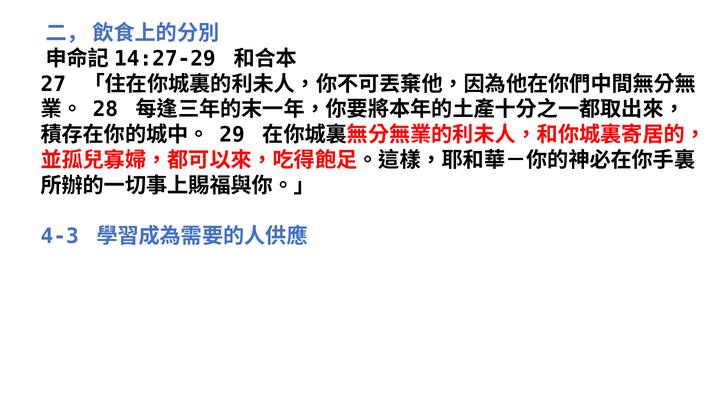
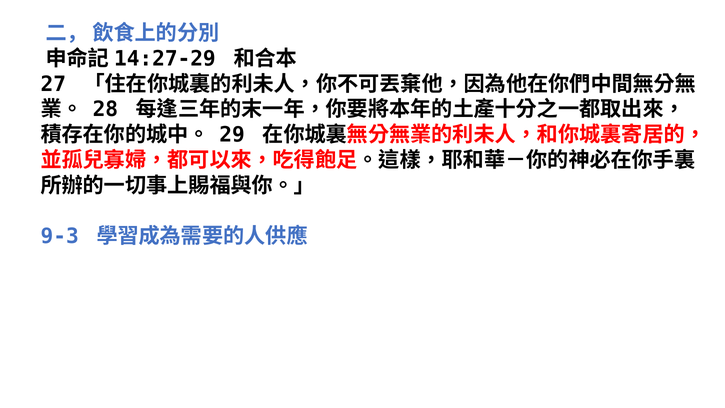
4-3: 4-3 -> 9-3 (60, 236)
